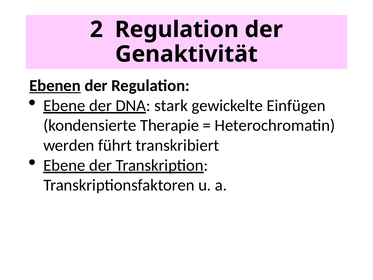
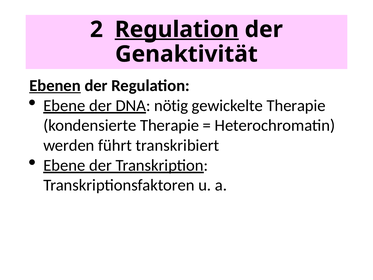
Regulation underline: none -> present (177, 29)
stark: stark -> nötig (171, 105)
gewickelte Einfügen: Einfügen -> Therapie (296, 105)
